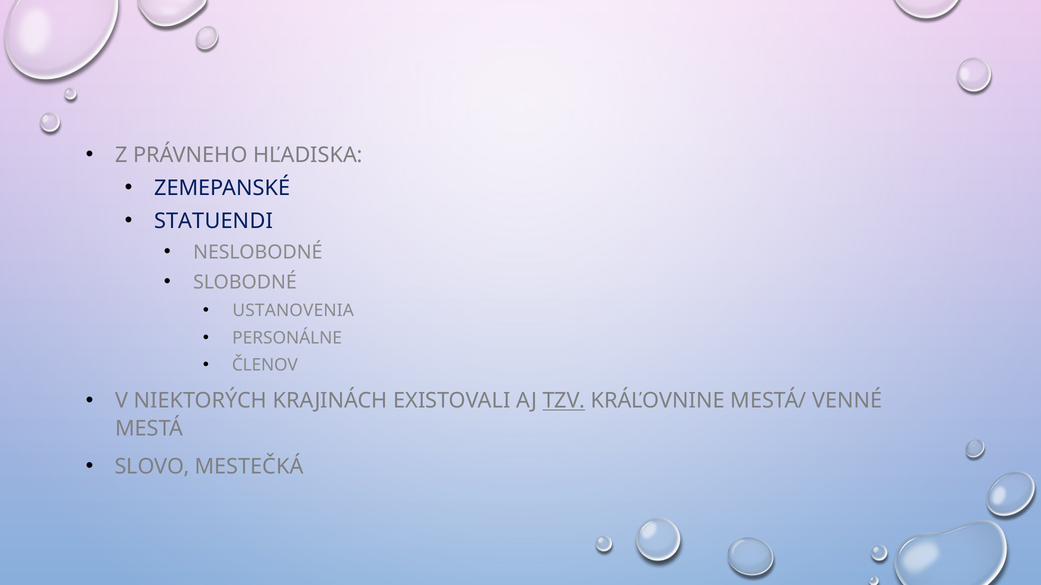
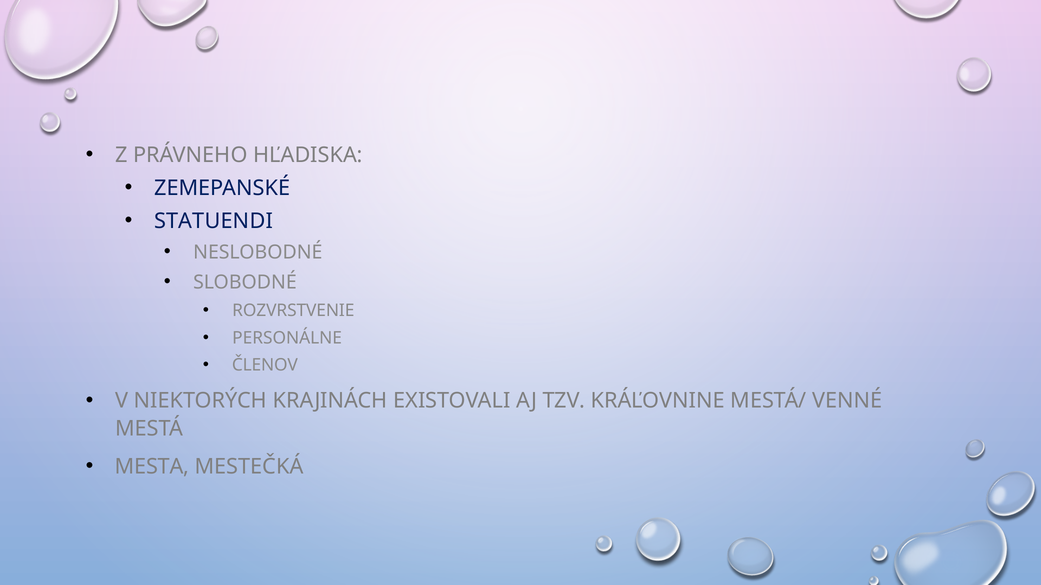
USTANOVENIA: USTANOVENIA -> ROZVRSTVENIE (293, 311)
TZV underline: present -> none (564, 401)
SLOVO: SLOVO -> MESTA (152, 467)
